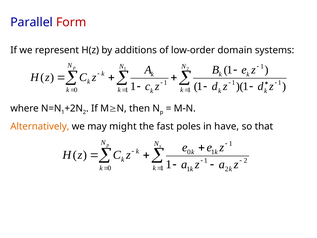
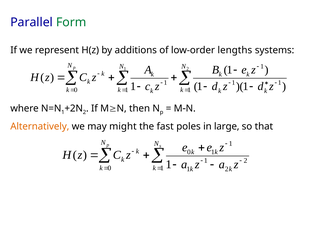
Form colour: red -> green (71, 22)
domain: domain -> lengths (235, 50)
have: have -> large (227, 126)
